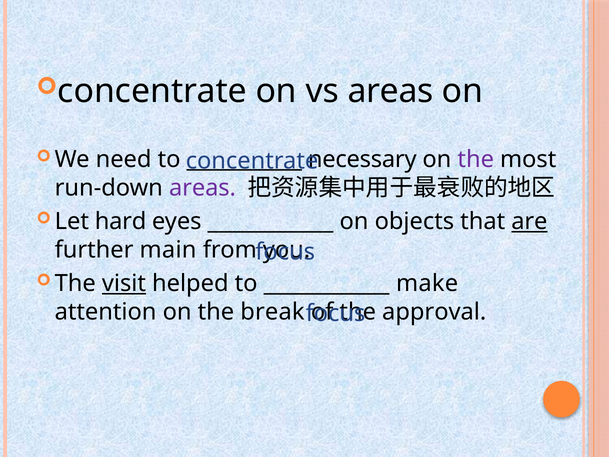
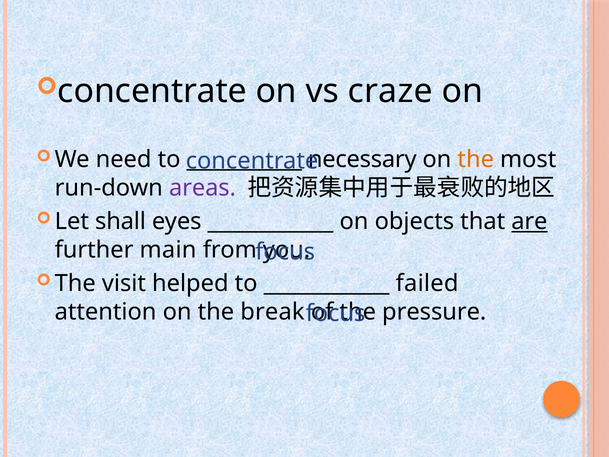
vs areas: areas -> craze (390, 91)
the colour: purple -> orange (476, 159)
hard: hard -> shall (121, 221)
visit underline: present -> none (124, 283)
make: make -> failed (427, 283)
approval: approval -> pressure (434, 312)
